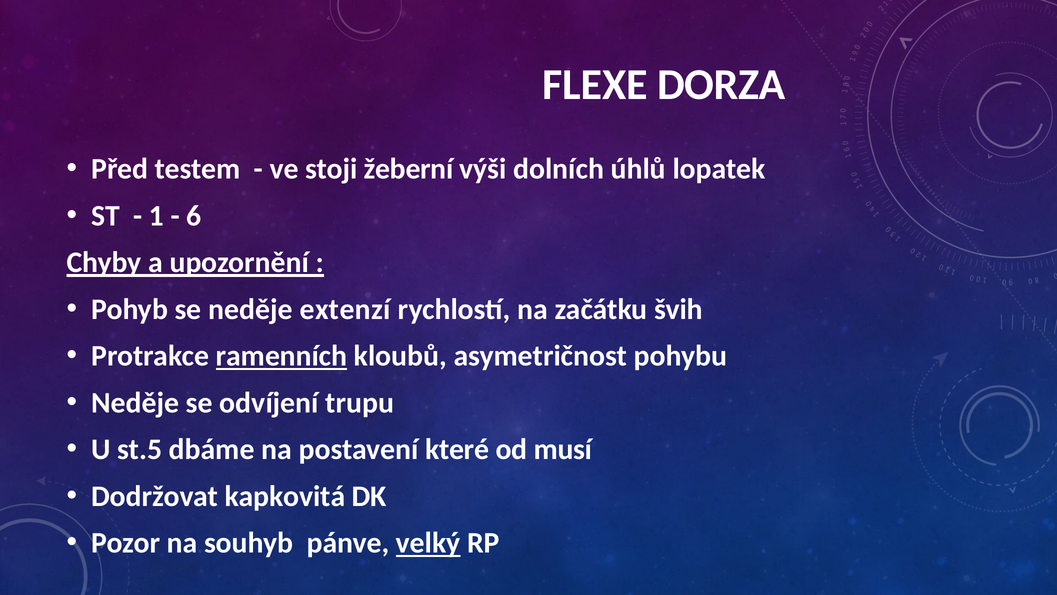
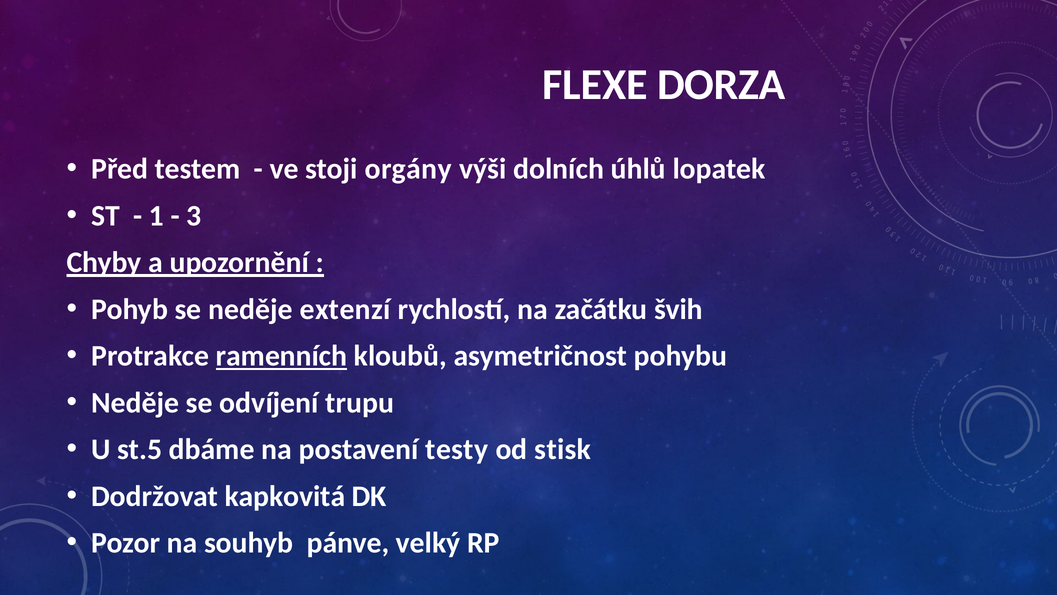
žeberní: žeberní -> orgány (408, 169)
6: 6 -> 3 (194, 216)
které: které -> testy (457, 449)
musí: musí -> stisk (563, 449)
velký underline: present -> none (428, 543)
